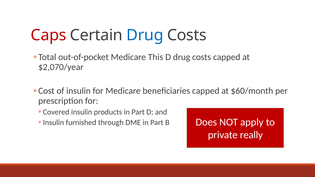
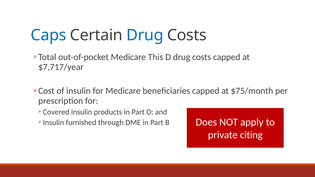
Caps colour: red -> blue (49, 35)
$2,070/year: $2,070/year -> $7,717/year (61, 67)
$60/month: $60/month -> $75/month (252, 91)
really: really -> citing (251, 135)
